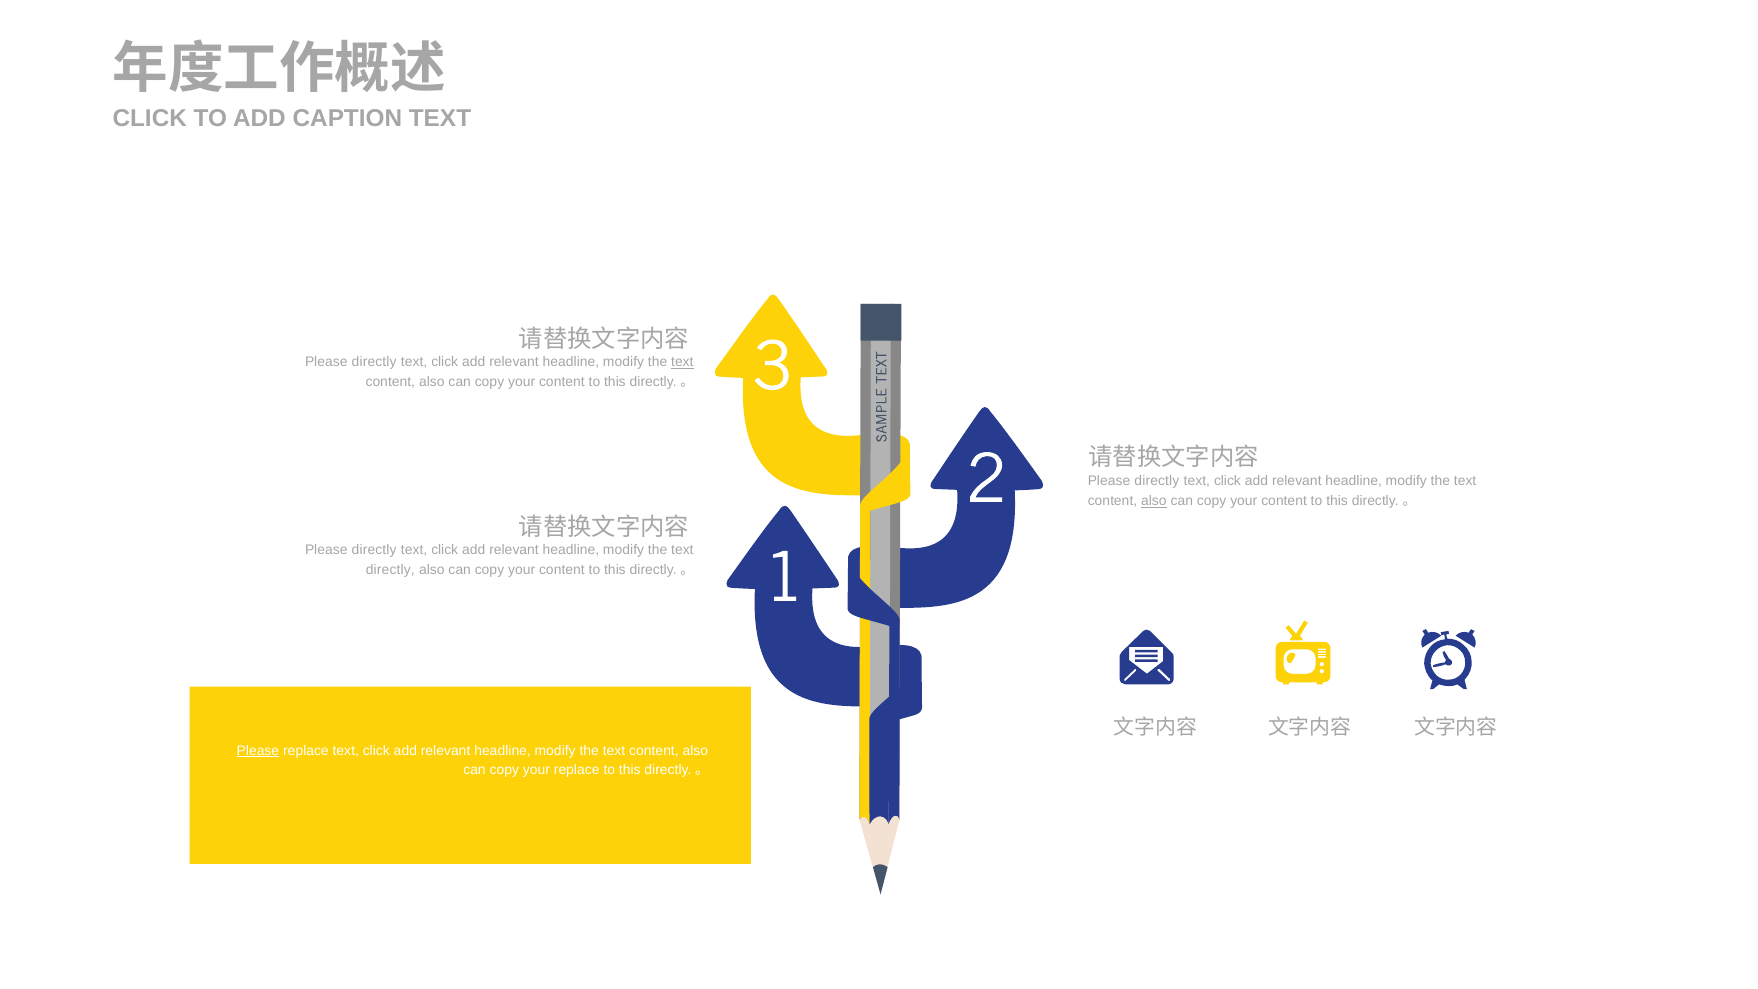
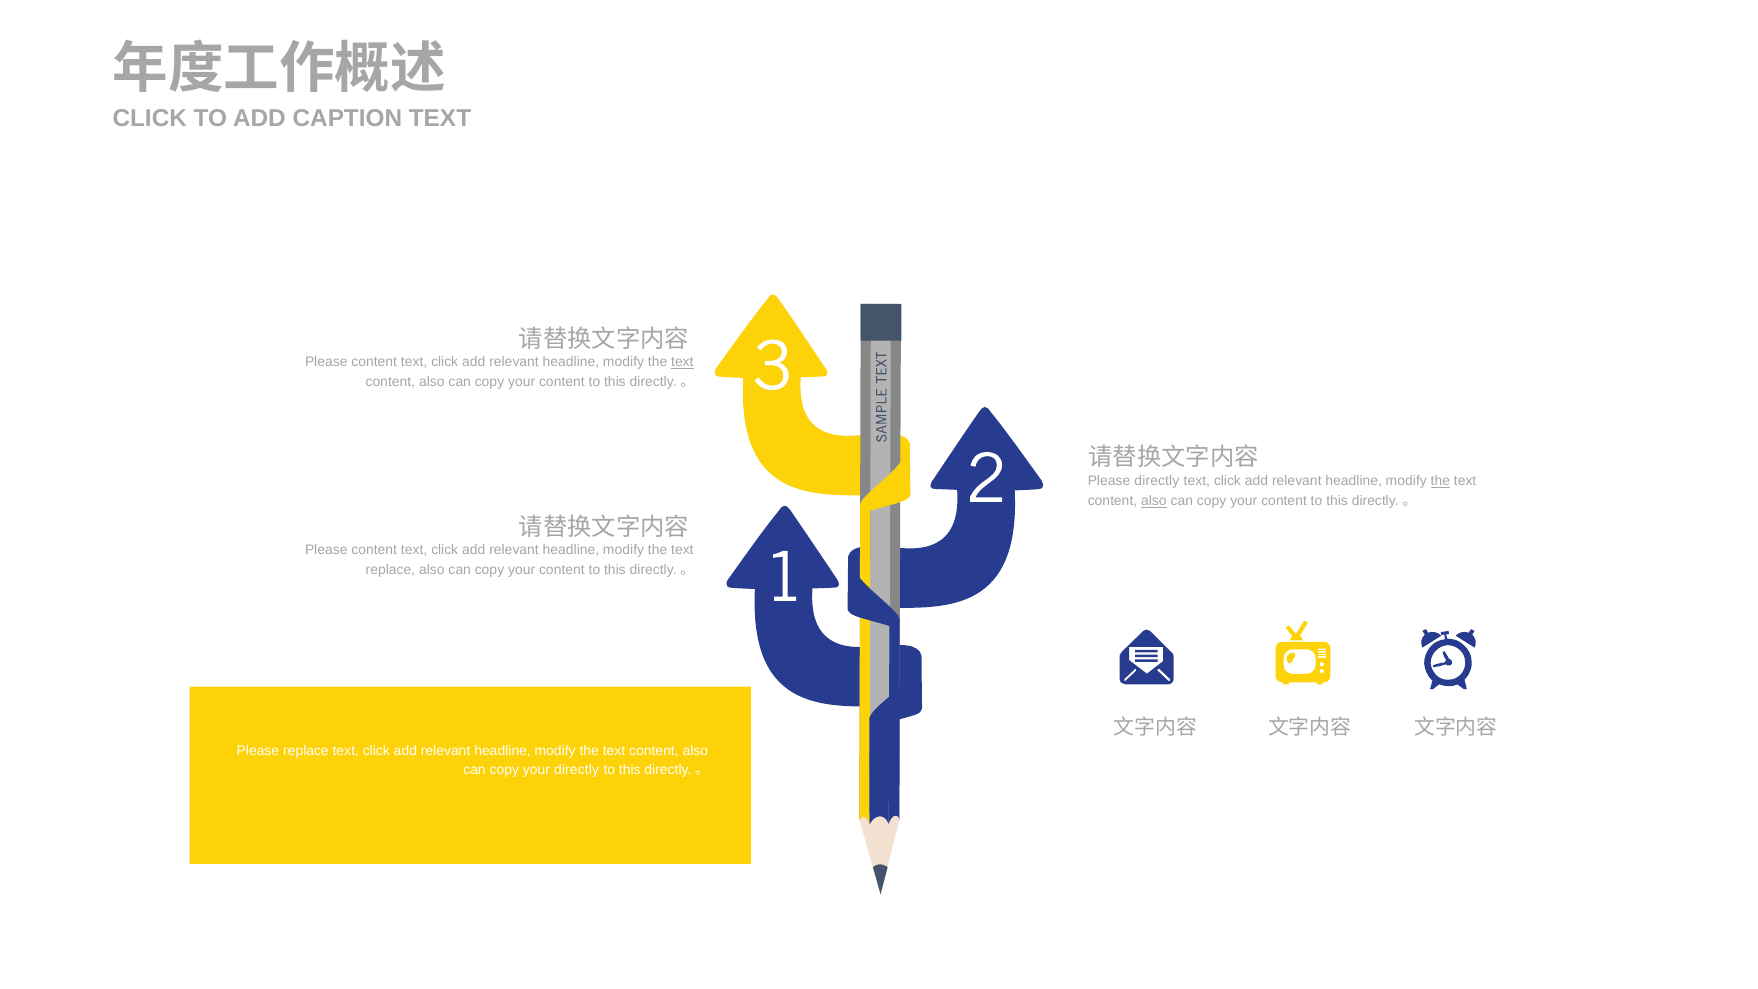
directly: directly -> content (374, 362)
the underline: none -> present (1440, 481)
directly: directly -> content (374, 550)
directly: directly -> replace (390, 570)
Please underline: present -> none (258, 750)
your replace: replace -> directly (577, 770)
